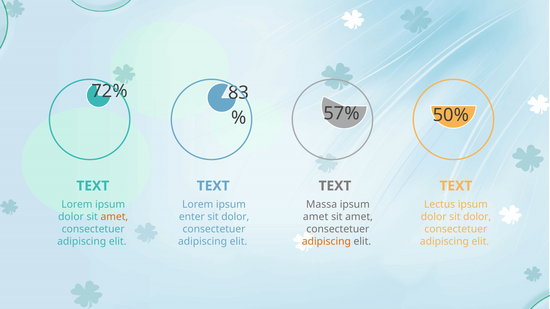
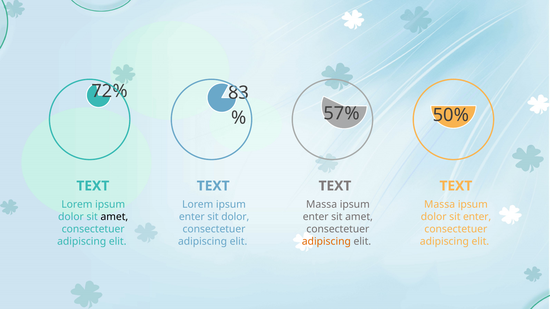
Lectus: Lectus -> Massa (440, 205)
amet colour: orange -> black (114, 217)
amet: amet -> enter (316, 217)
dolor sit dolor: dolor -> enter (477, 217)
